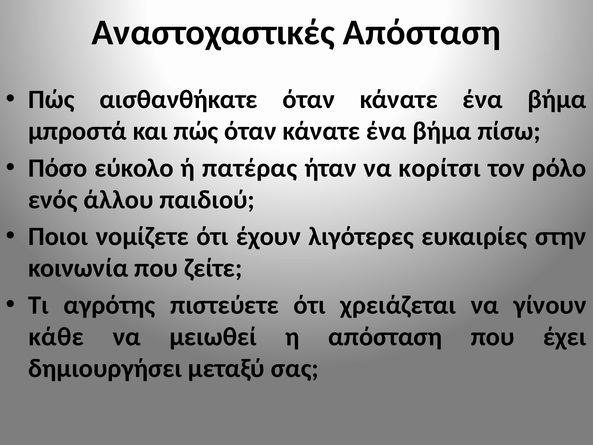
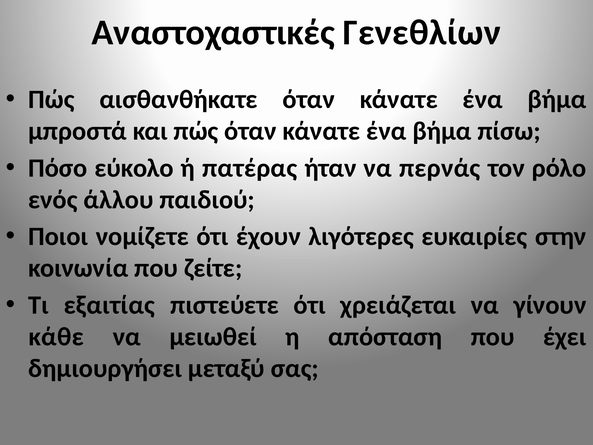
Αναστοχαστικές Απόσταση: Απόσταση -> Γενεθλίων (422, 33)
κορίτσι: κορίτσι -> περνάς (440, 168)
αγρότης: αγρότης -> εξαιτίας (109, 305)
